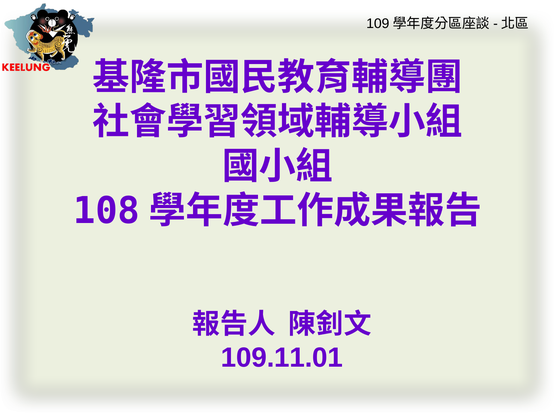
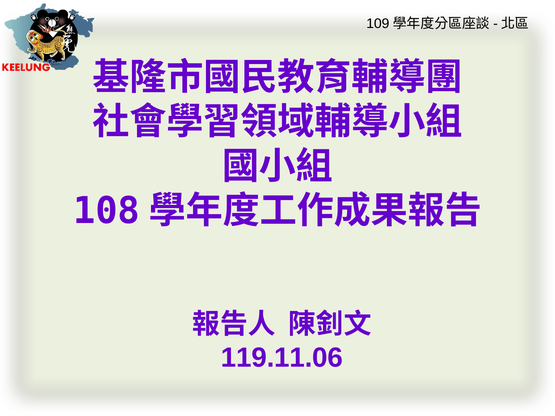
109.11.01: 109.11.01 -> 119.11.06 (282, 358)
